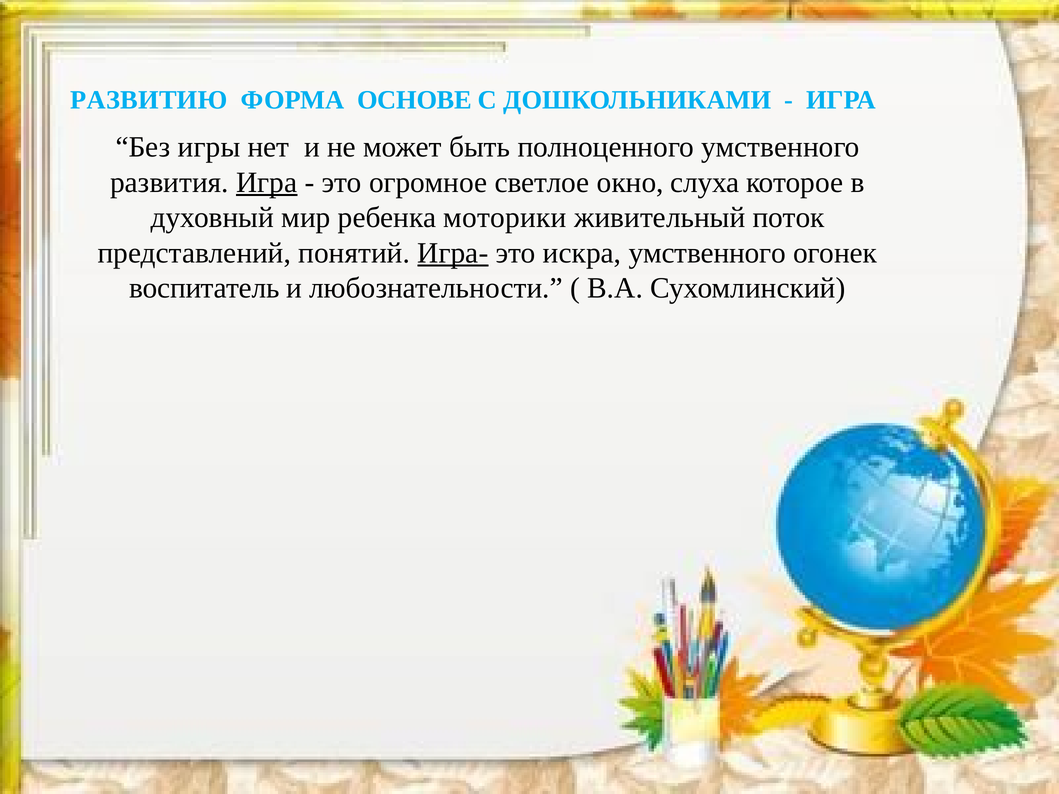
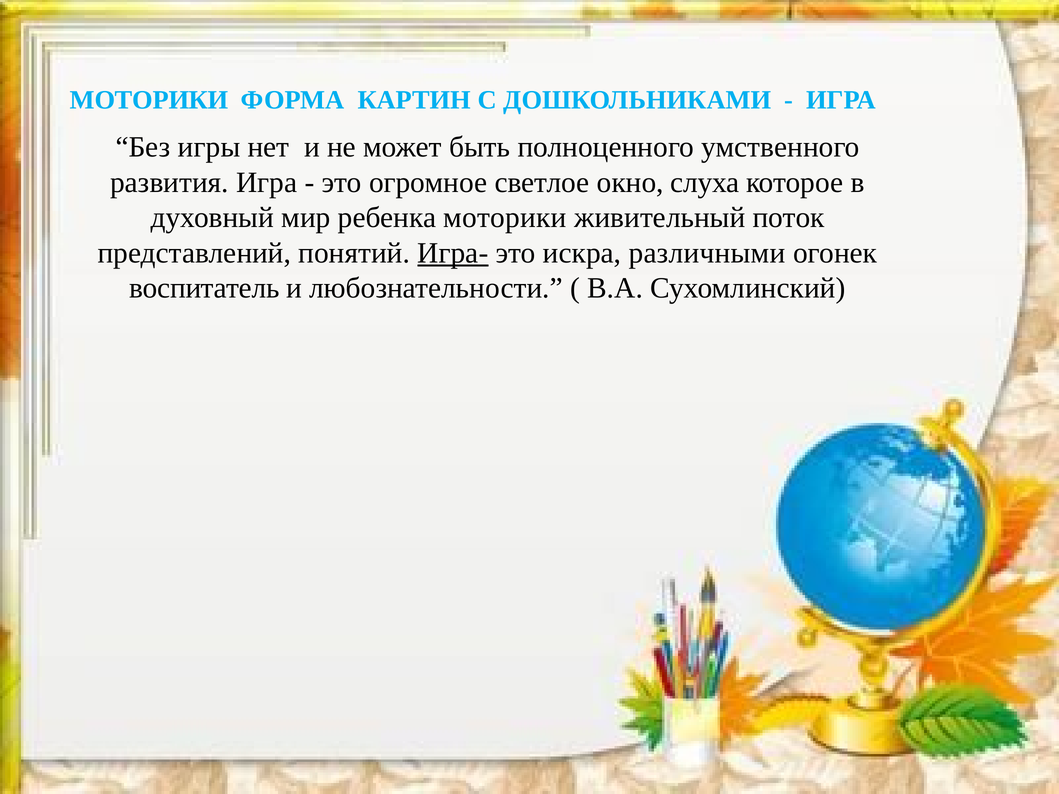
РАЗВИТИЮ: РАЗВИТИЮ -> МОТОРИКИ (149, 100)
ОСНОВЕ: ОСНОВЕ -> КАРТИН (414, 100)
Игра underline: present -> none (267, 182)
искра умственного: умственного -> различными (707, 253)
